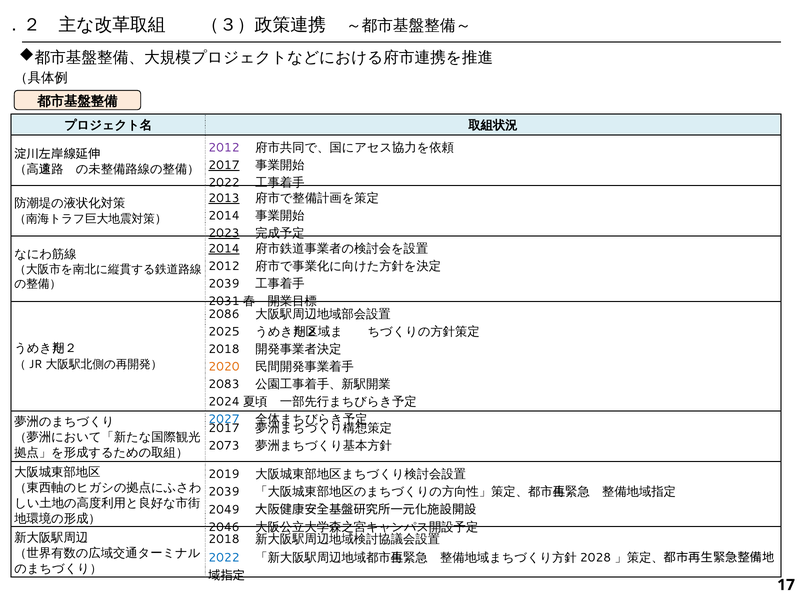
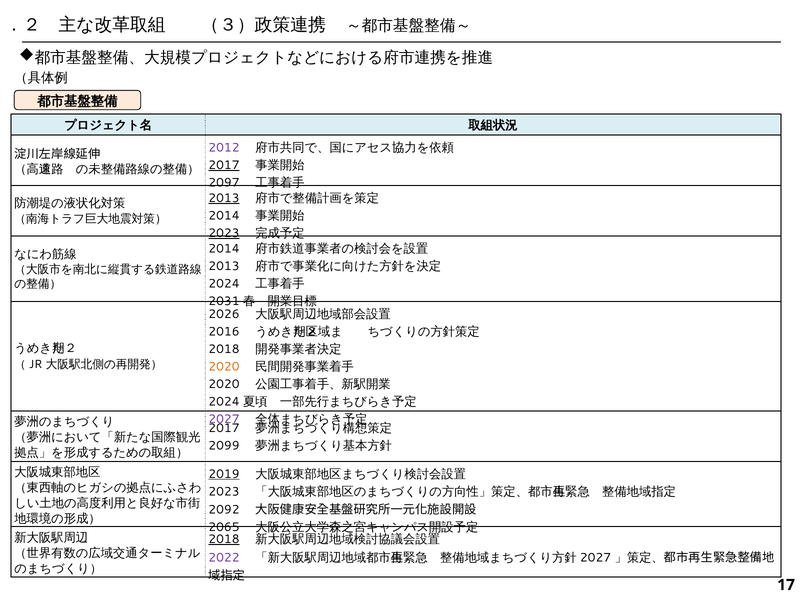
2022: 2022 -> 2097 (224, 183)
2014 underline: present -> none (224, 249)
2012: 2012 -> 2013 (224, 266)
2039: 2039 -> 2024 (224, 284)
2086: 2086 -> 2026 (224, 314)
2025: 2025 -> 2016 (224, 332)
2083: 2083 -> 2020 (224, 384)
2027 colour: blue -> purple (224, 419)
2073: 2073 -> 2099 (224, 446)
2019 underline: none -> present (224, 474)
2039: 2039 -> 2023 (224, 492)
2049: 2049 -> 2092 (224, 510)
2046: 2046 -> 2065 (224, 528)
2018 underline: none -> present (224, 539)
2022 colour: blue -> purple (224, 558)
2028: 2028 -> 2027 (596, 558)
